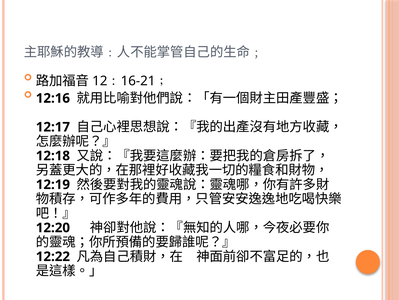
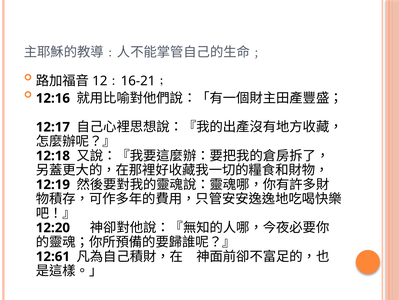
12:22: 12:22 -> 12:61 (53, 256)
